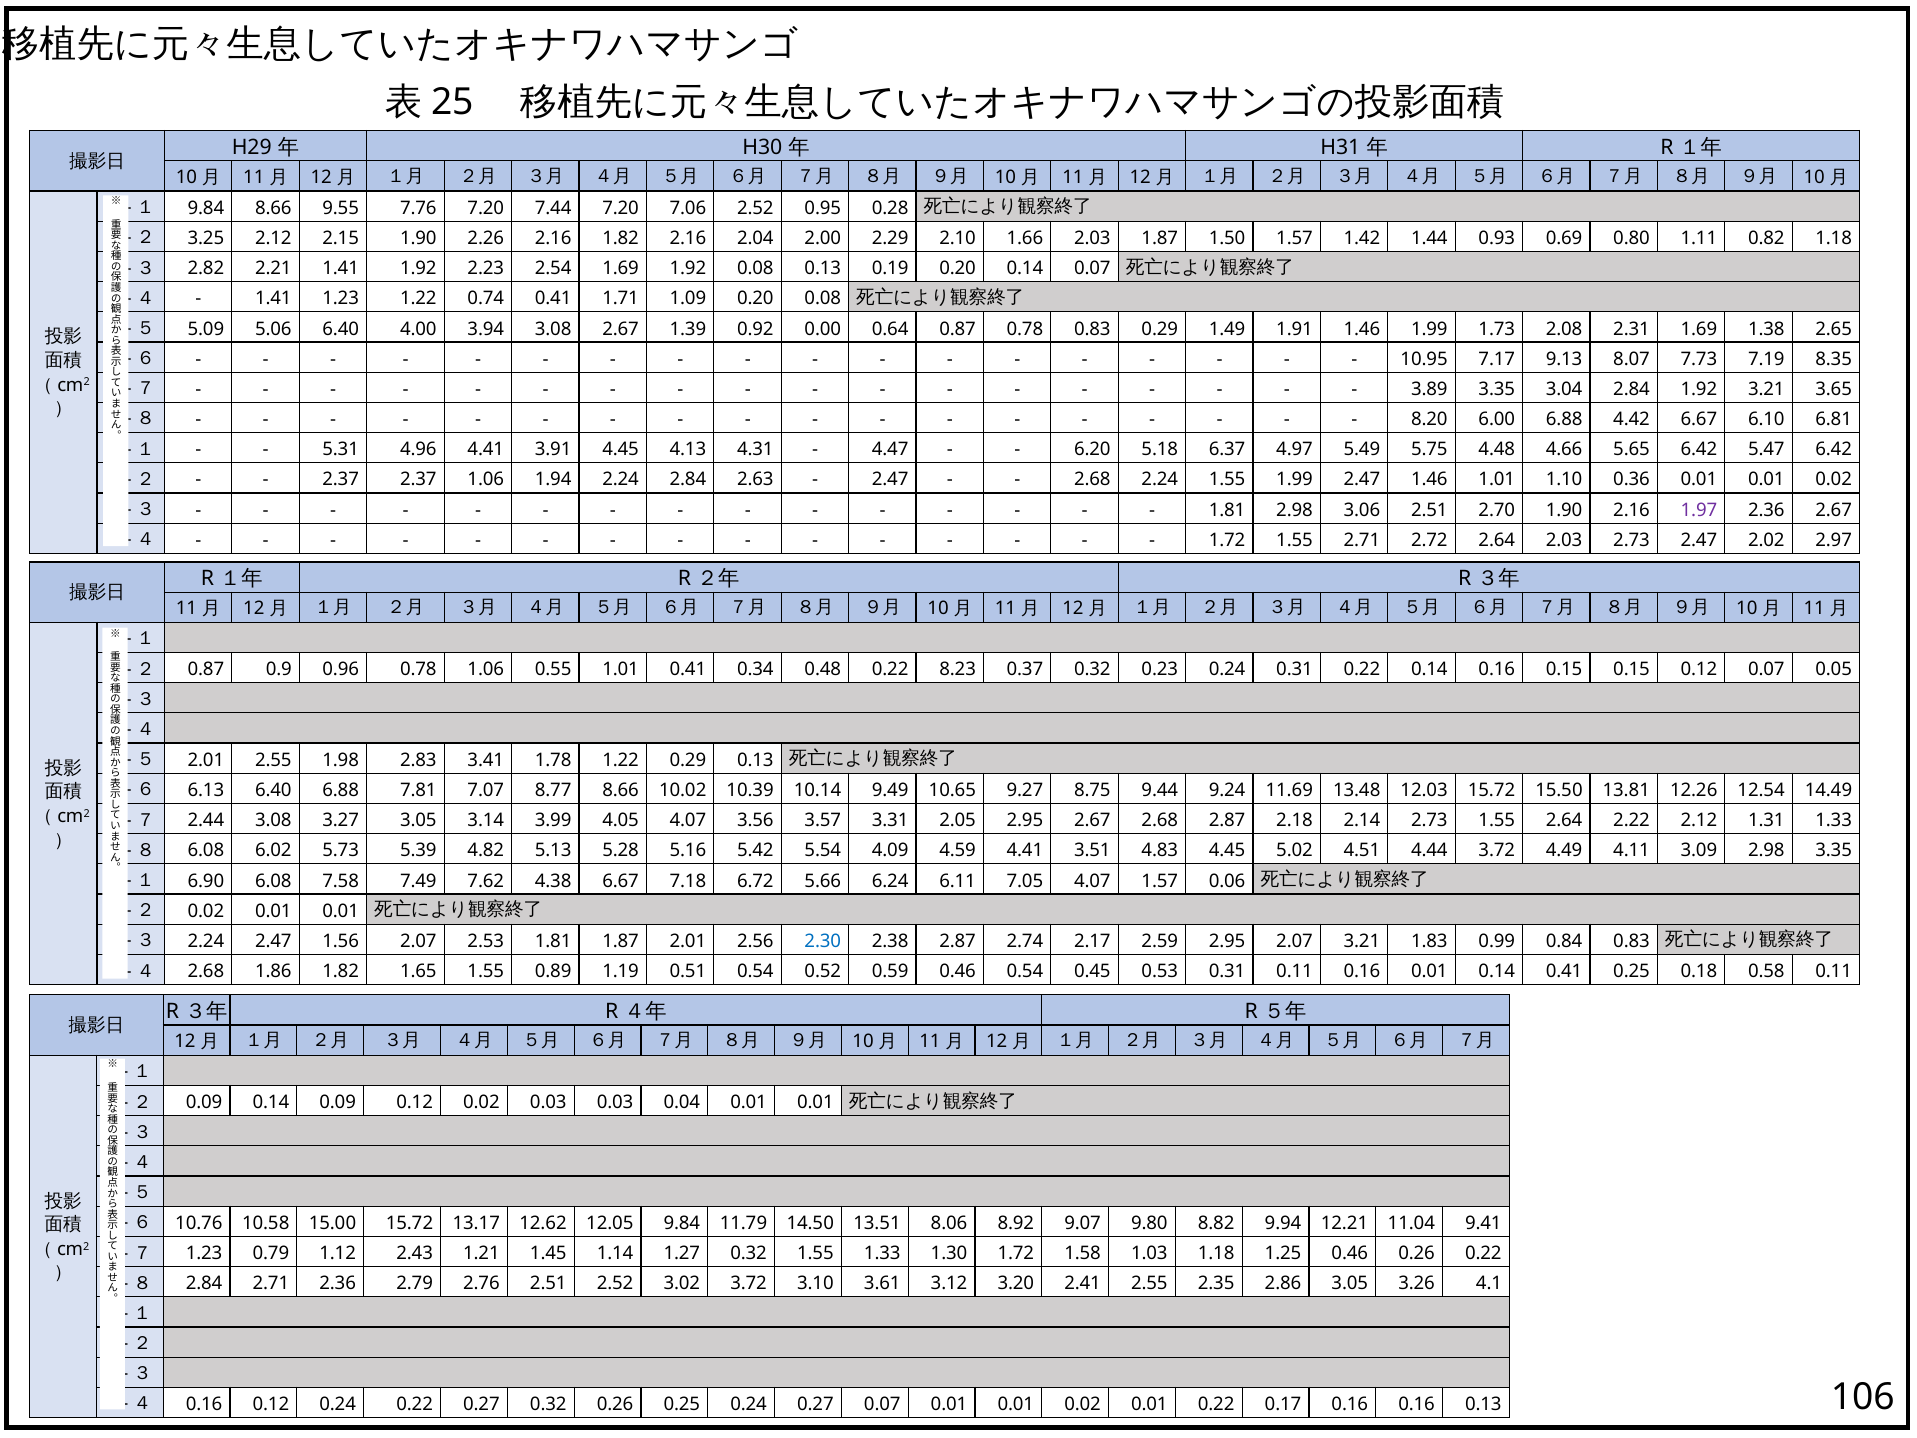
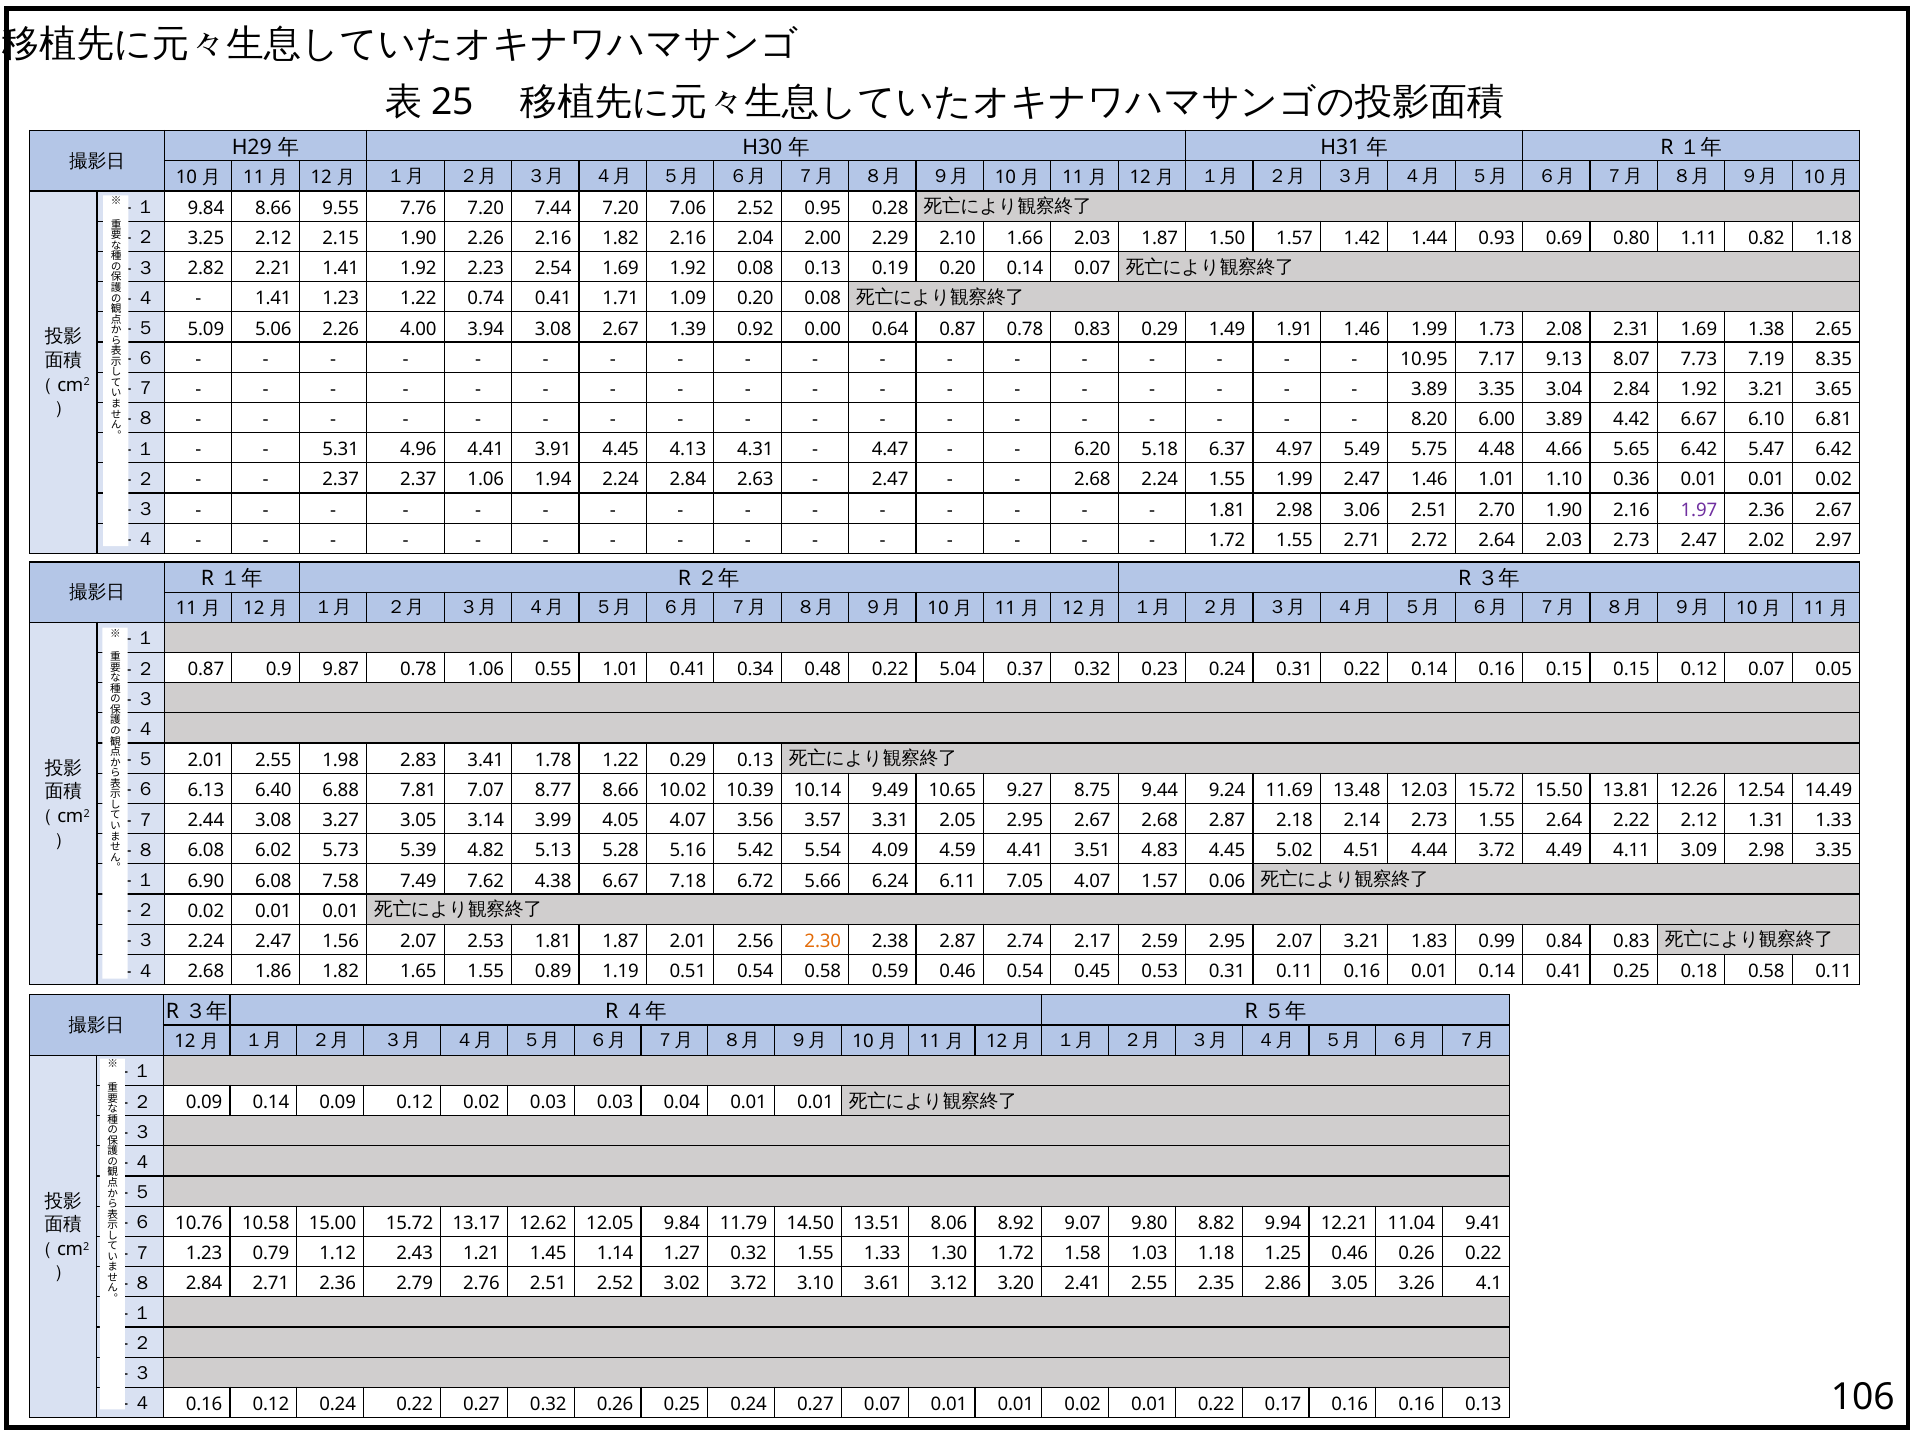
5.06 6.40: 6.40 -> 2.26 (341, 329)
6.00 6.88: 6.88 -> 3.89 (1564, 419)
0.96: 0.96 -> 9.87 (341, 669)
8.23: 8.23 -> 5.04 (958, 669)
2.30 colour: blue -> orange (823, 941)
0.54 0.52: 0.52 -> 0.58 (823, 971)
